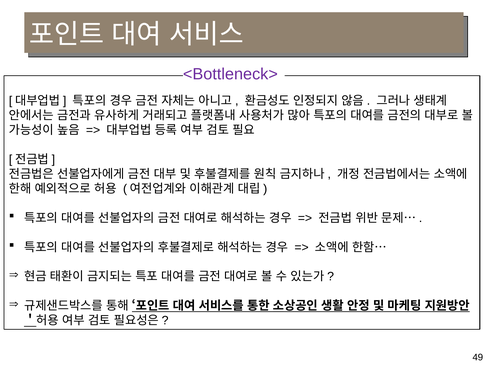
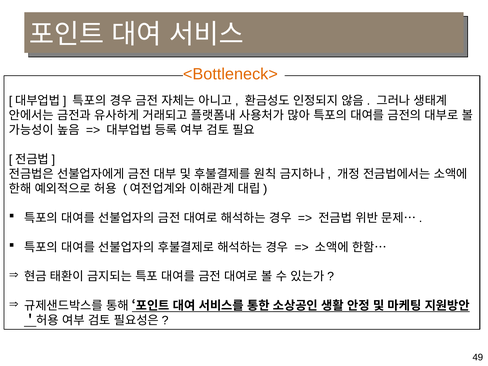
<Bottleneck> colour: purple -> orange (230, 74)
